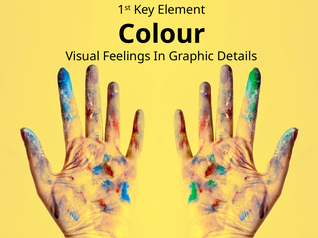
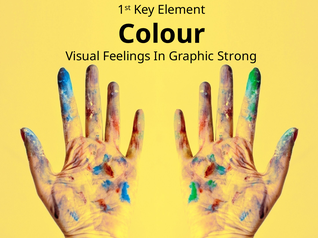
Details: Details -> Strong (237, 56)
